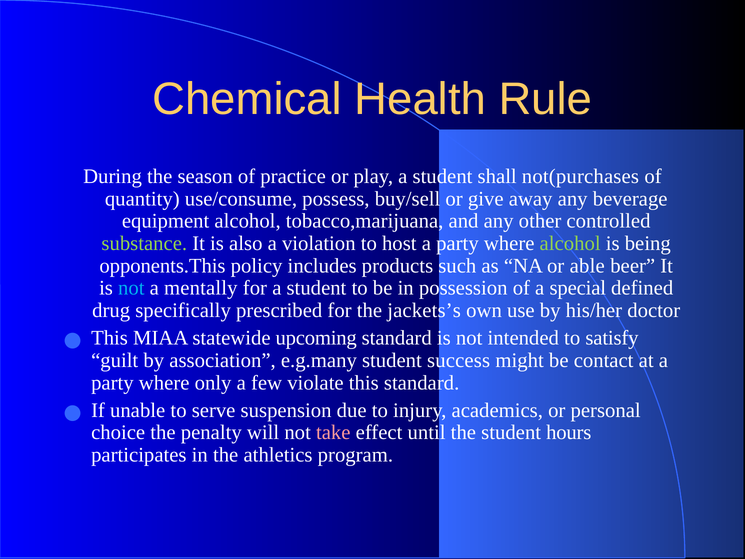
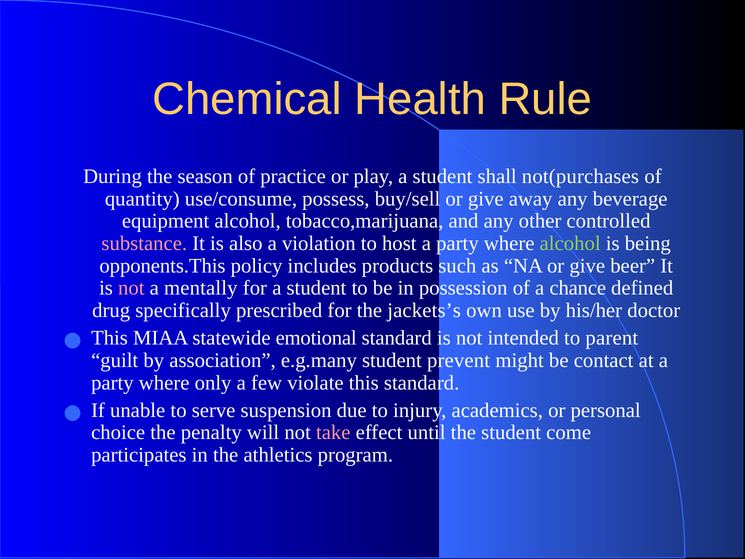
substance colour: light green -> pink (144, 243)
NA or able: able -> give (587, 266)
not colour: light blue -> pink (131, 288)
special: special -> chance (578, 288)
upcoming: upcoming -> emotional (316, 338)
satisfy: satisfy -> parent (612, 338)
success: success -> prevent (459, 360)
hours: hours -> come (569, 432)
